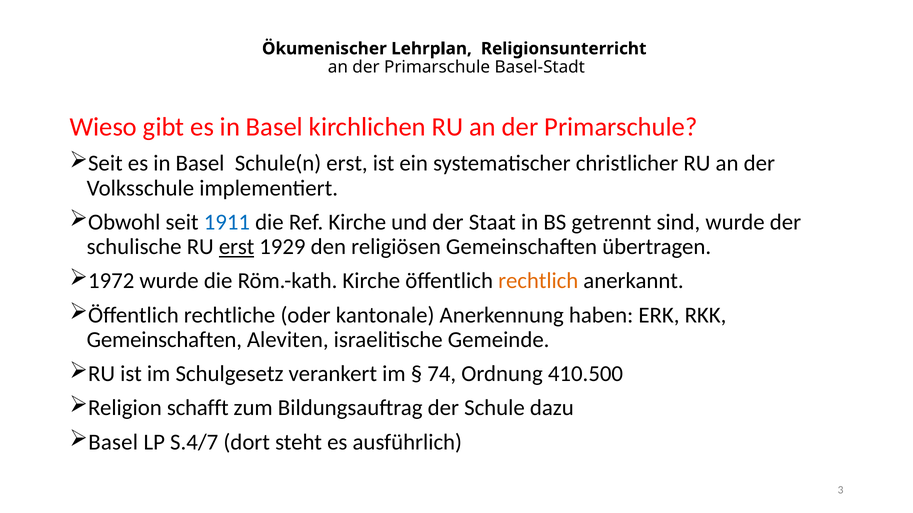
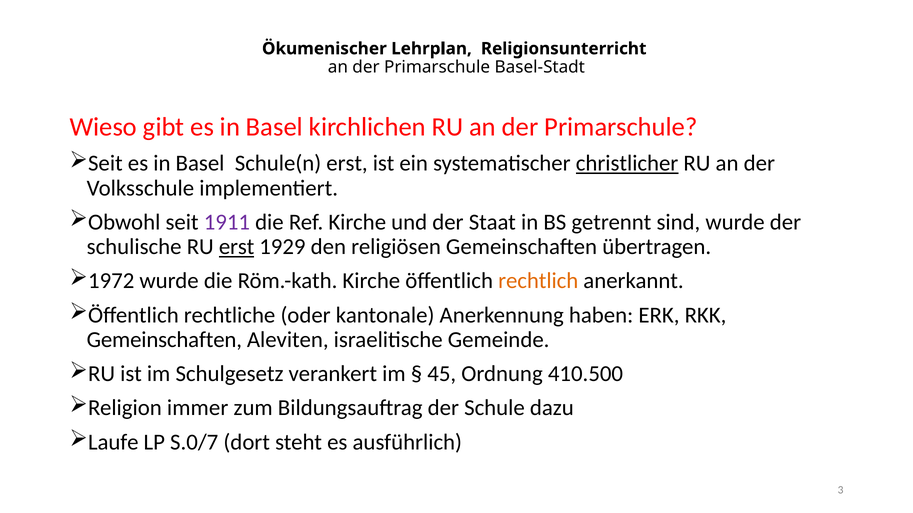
christlicher underline: none -> present (627, 164)
1911 colour: blue -> purple (227, 222)
74: 74 -> 45 (442, 374)
schafft: schafft -> immer (198, 408)
Basel: Basel -> Laufe (113, 442)
S.4/7: S.4/7 -> S.0/7 (194, 442)
